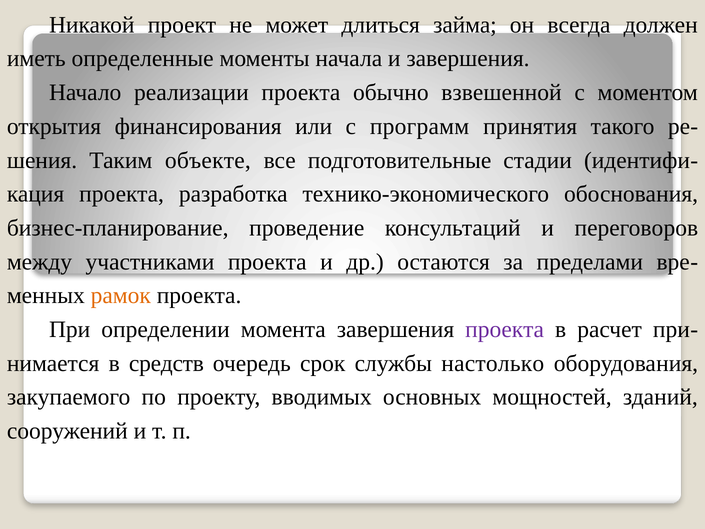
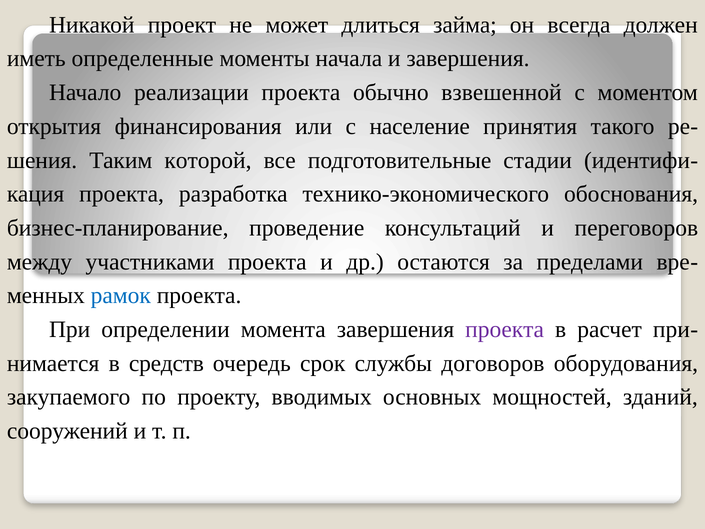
программ: программ -> население (420, 126)
объекте: объекте -> которой (208, 160)
рамок colour: orange -> blue (121, 296)
настолько: настолько -> договоров (493, 363)
